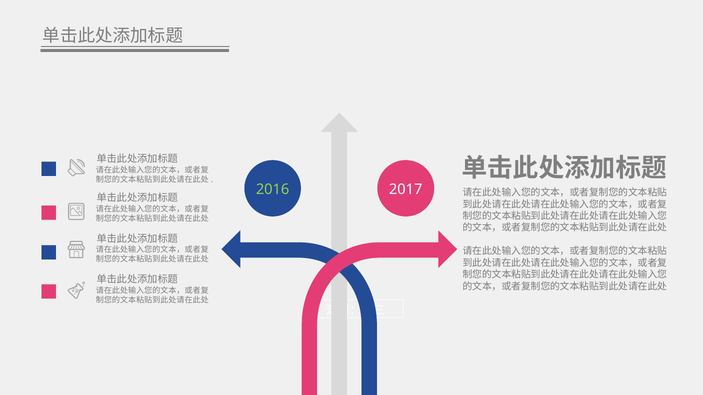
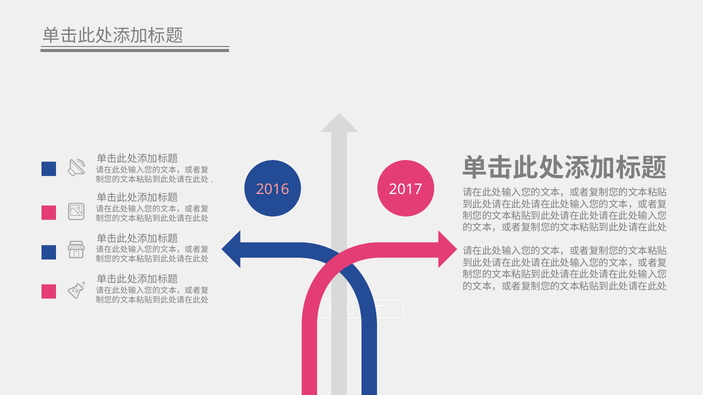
2016 colour: light green -> pink (273, 189)
